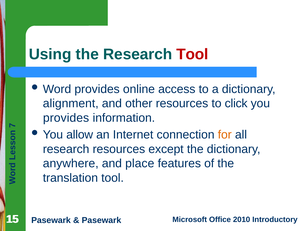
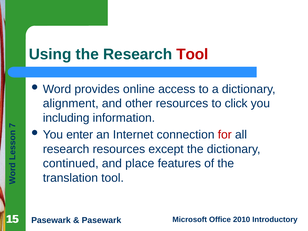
provides: provides -> including (66, 118)
allow: allow -> enter (80, 135)
for colour: orange -> red (225, 135)
anywhere: anywhere -> continued (71, 163)
